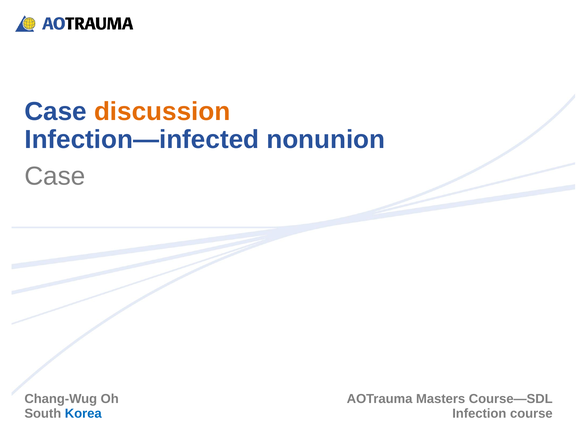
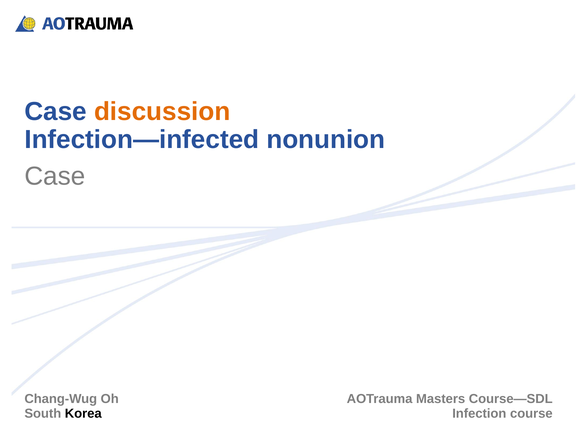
Korea colour: blue -> black (83, 414)
